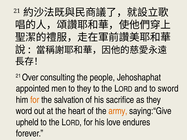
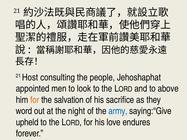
Over: Over -> Host (30, 78)
to they: they -> look (84, 89)
sword: sword -> above (168, 89)
heart: heart -> night (77, 111)
army colour: orange -> blue (118, 111)
